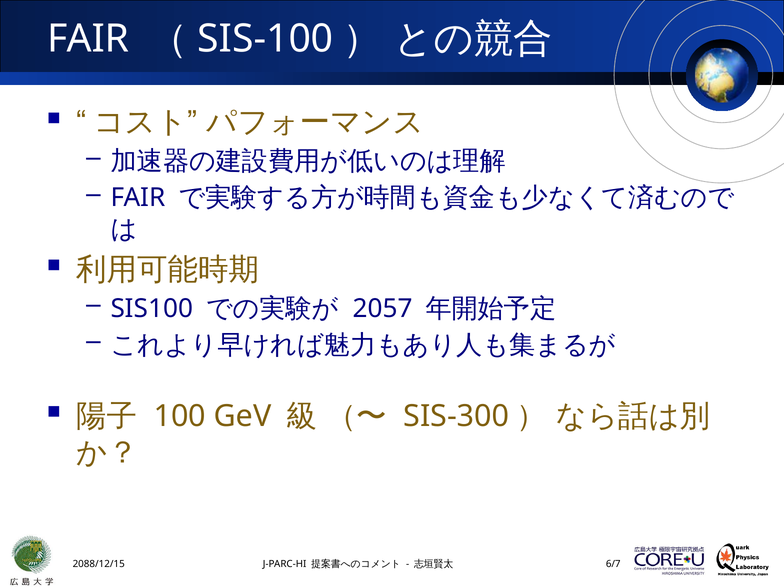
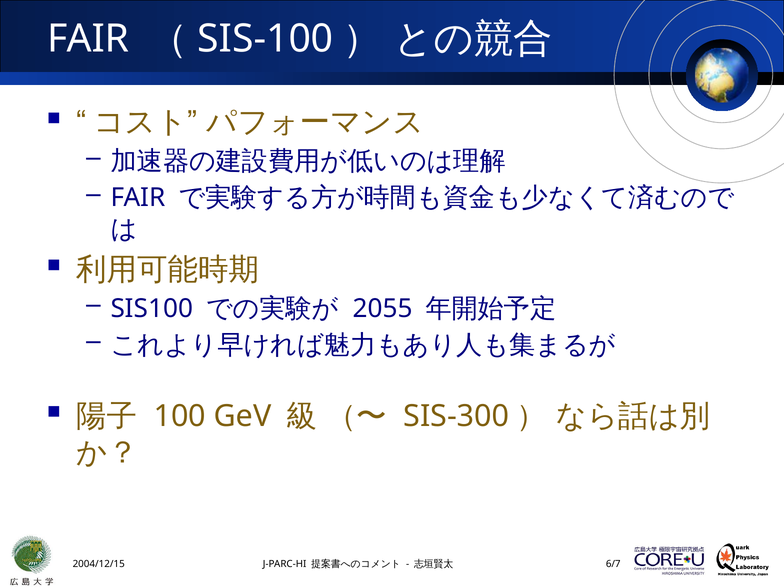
2057: 2057 -> 2055 (383, 308)
2088/12/15: 2088/12/15 -> 2004/12/15 (99, 564)
